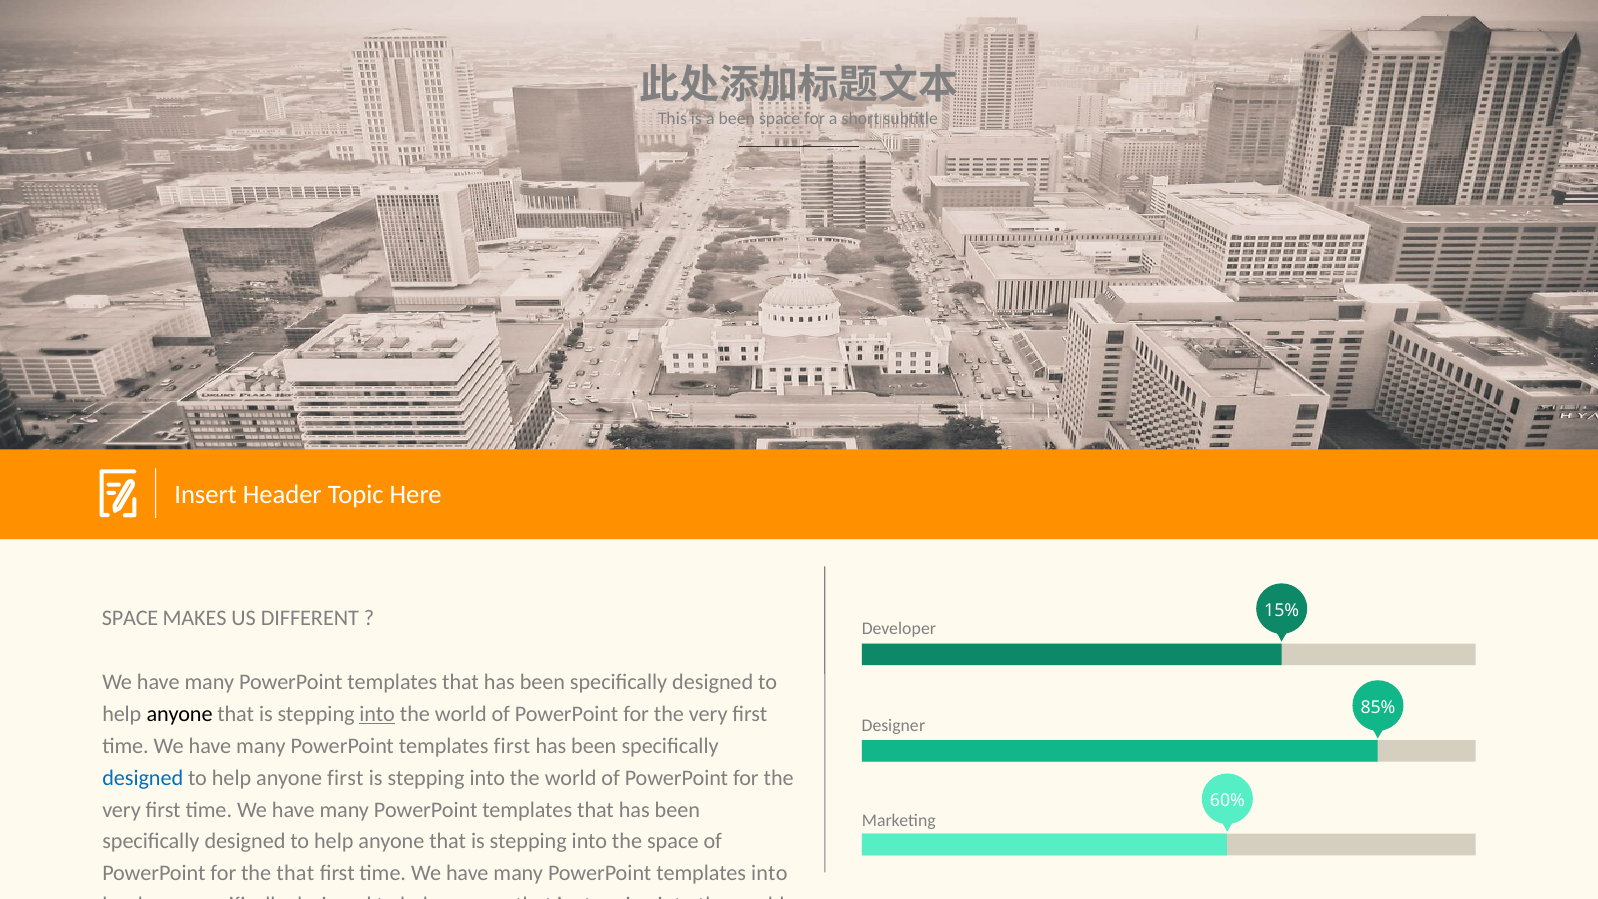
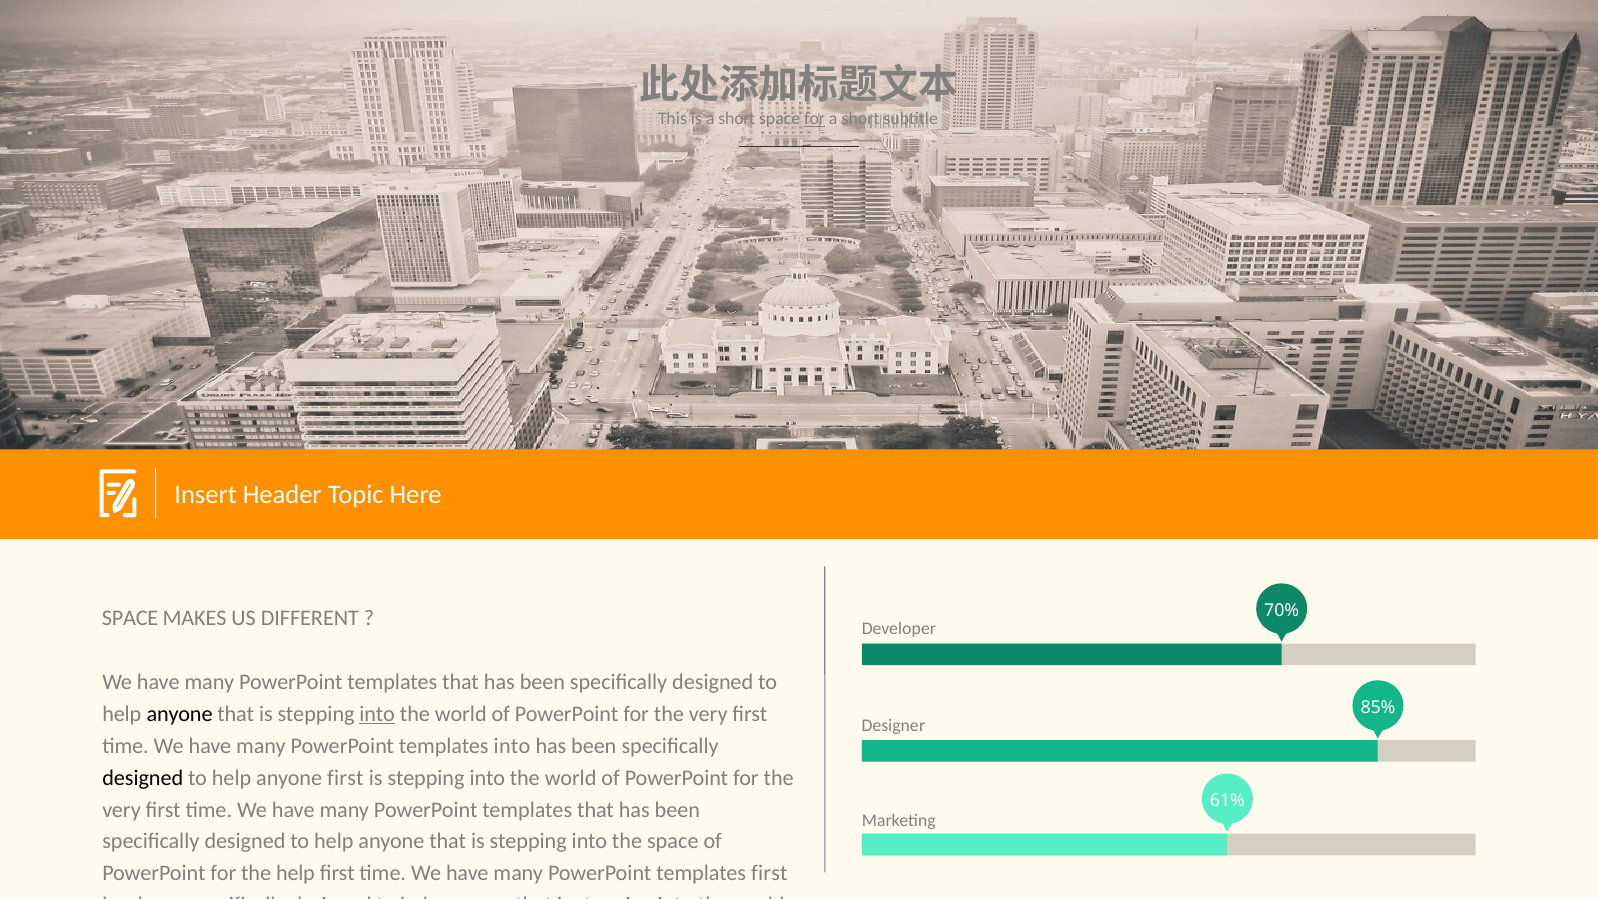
is a been: been -> short (737, 119)
for underline: none -> present (815, 119)
15%: 15% -> 70% (1282, 611)
templates first: first -> into (512, 746)
designed colour: blue -> black (143, 778)
60%: 60% -> 61% (1227, 801)
the that: that -> help (296, 874)
templates into: into -> first (769, 874)
